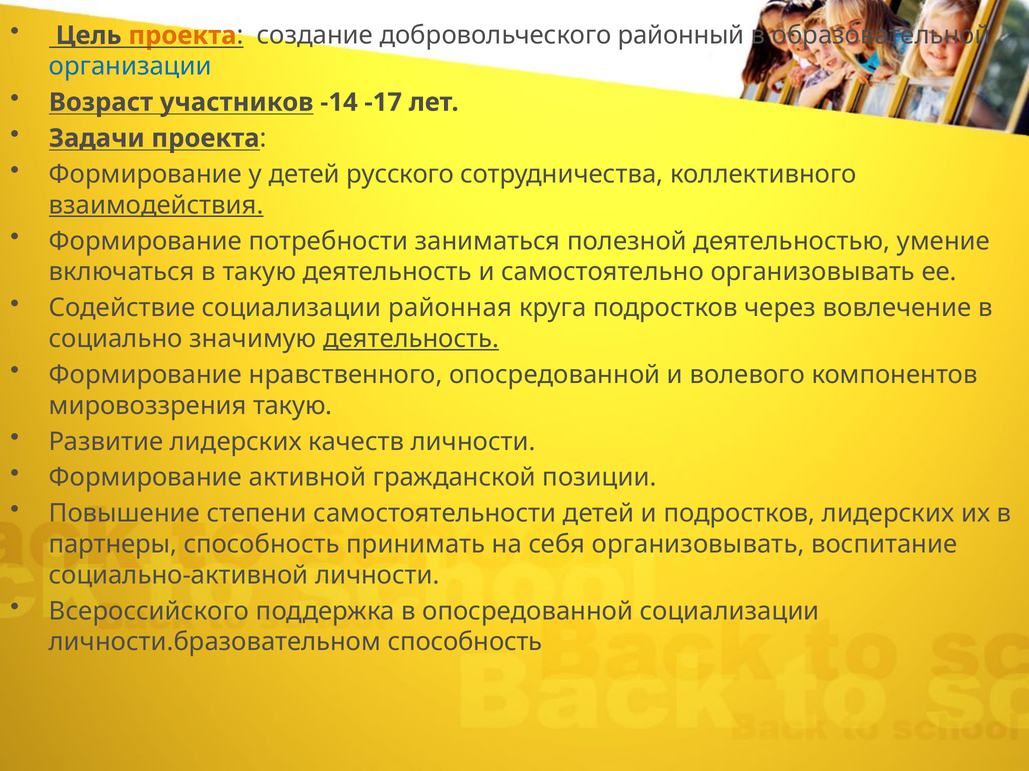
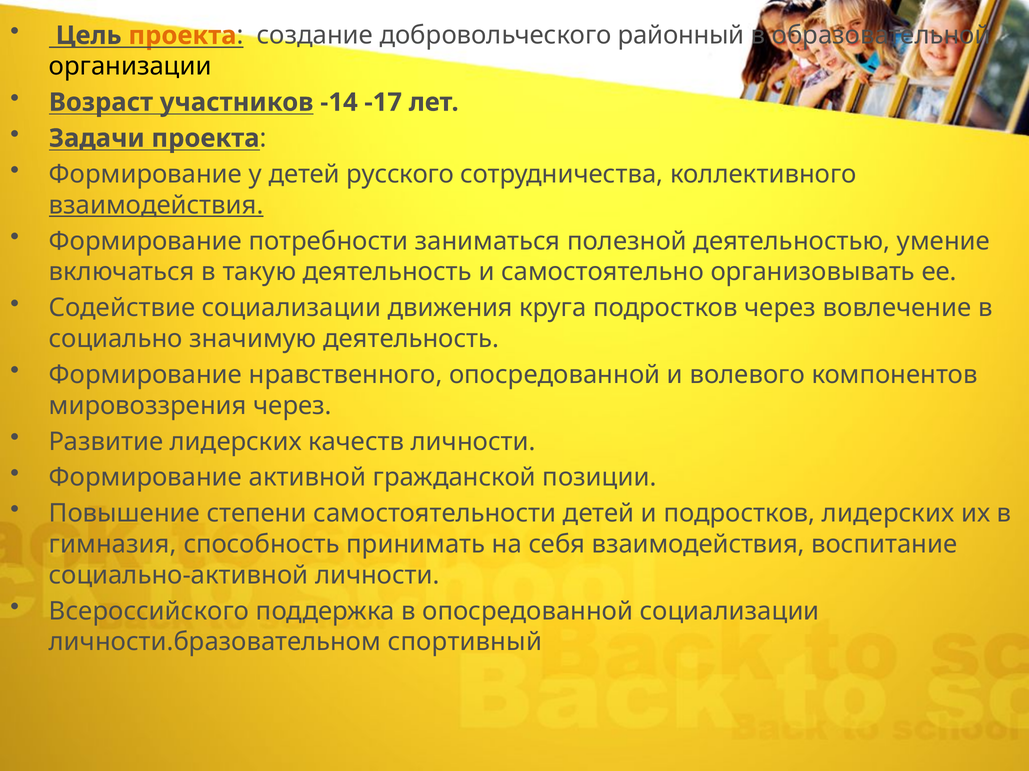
организации colour: blue -> black (130, 66)
районная: районная -> движения (450, 308)
деятельность underline: present -> none (411, 339)
мировоззрения такую: такую -> через (293, 406)
партнеры: партнеры -> гимназия (113, 545)
себя организовывать: организовывать -> взаимодействия (698, 545)
личности.бразовательном способность: способность -> спортивный (465, 643)
